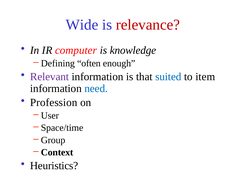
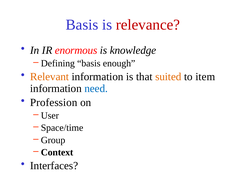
Wide: Wide -> Basis (82, 25)
computer: computer -> enormous (76, 50)
Defining often: often -> basis (89, 63)
Relevant colour: purple -> orange (50, 76)
suited colour: blue -> orange (168, 76)
Heuristics: Heuristics -> Interfaces (54, 165)
